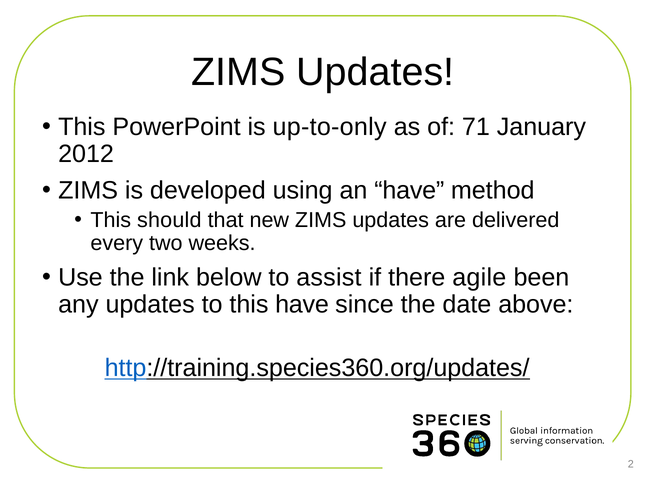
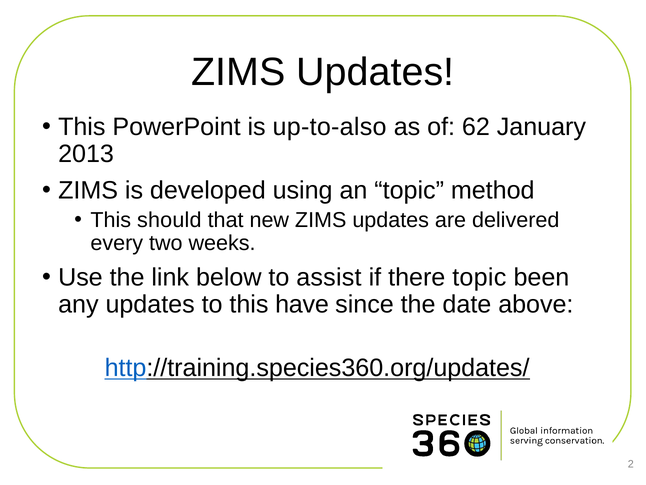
up-to-only: up-to-only -> up-to-also (330, 127)
71: 71 -> 62 (476, 127)
2012: 2012 -> 2013 (86, 154)
an have: have -> topic (409, 190)
there agile: agile -> topic (479, 277)
